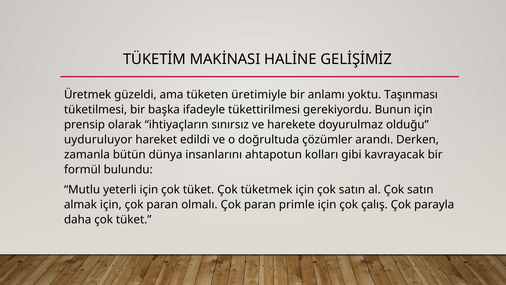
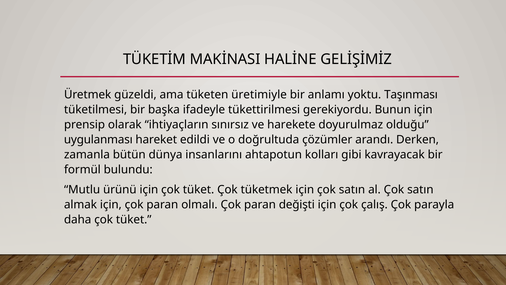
uyduruluyor: uyduruluyor -> uygulanması (98, 139)
yeterli: yeterli -> ürünü (120, 189)
primle: primle -> değişti (297, 204)
